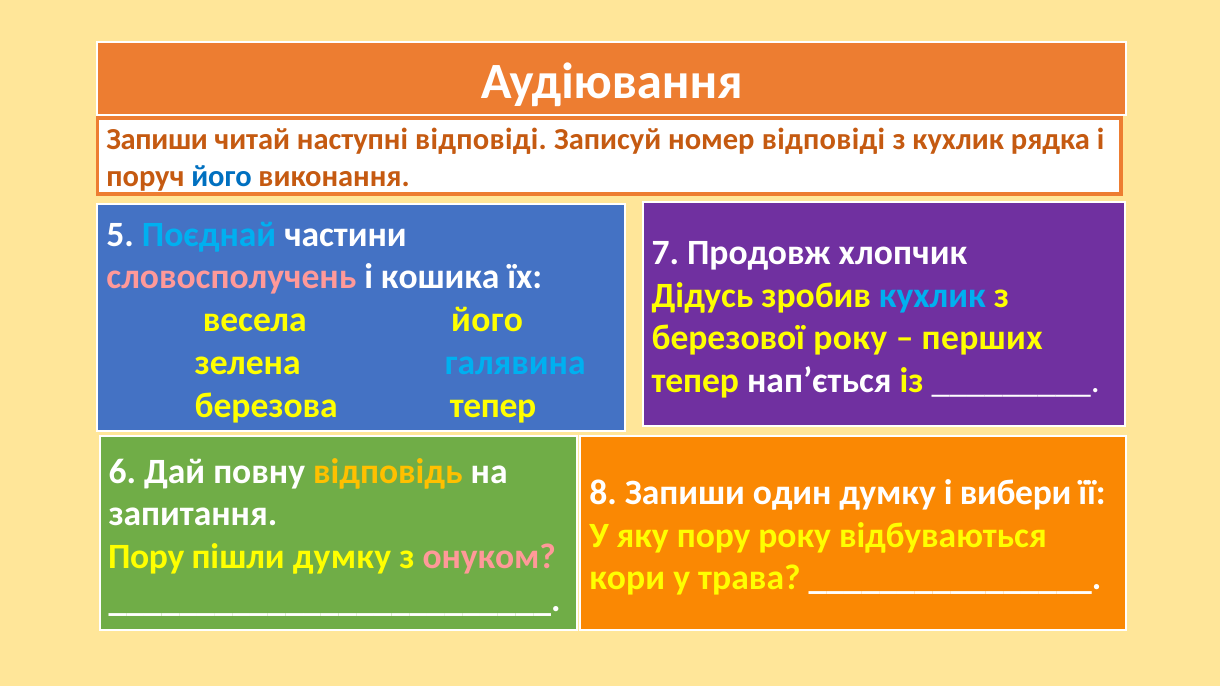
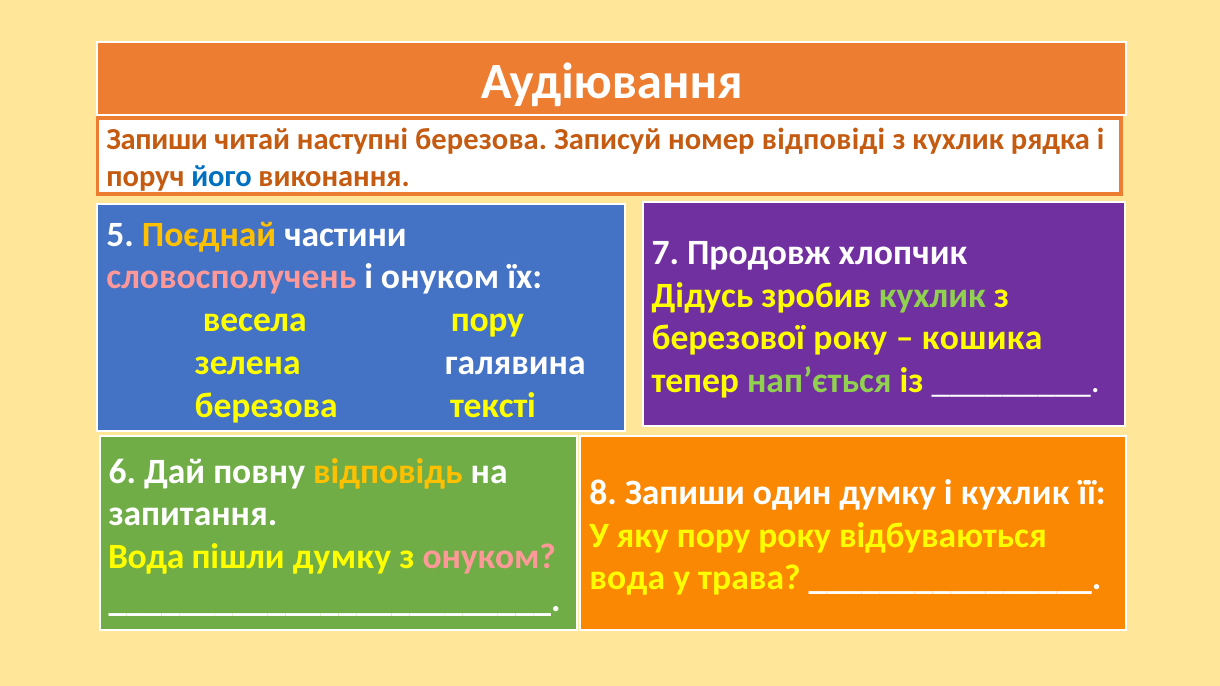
наступні відповіді: відповіді -> березова (481, 140)
Поєднай colour: light blue -> yellow (209, 235)
і кошика: кошика -> онуком (440, 277)
кухлик colour: light blue -> light green (932, 296)
весела його: його -> пору (487, 320)
перших: перших -> кошика (982, 338)
галявина colour: light blue -> white (515, 363)
нап’ється colour: white -> light green (819, 381)
березова тепер: тепер -> тексті (493, 405)
і вибери: вибери -> кухлик (1015, 493)
Пору: Пору -> Вода (146, 557)
кори: кори -> вода (627, 578)
